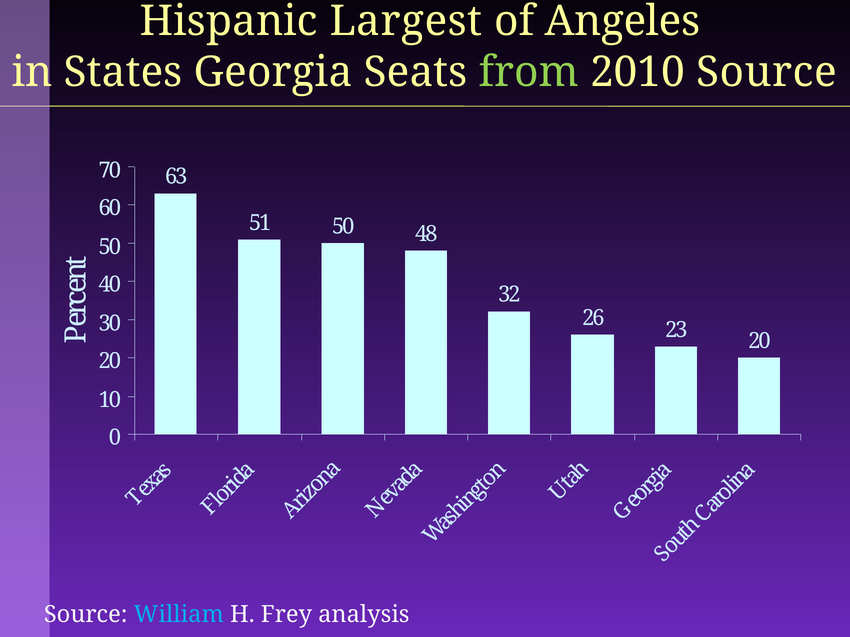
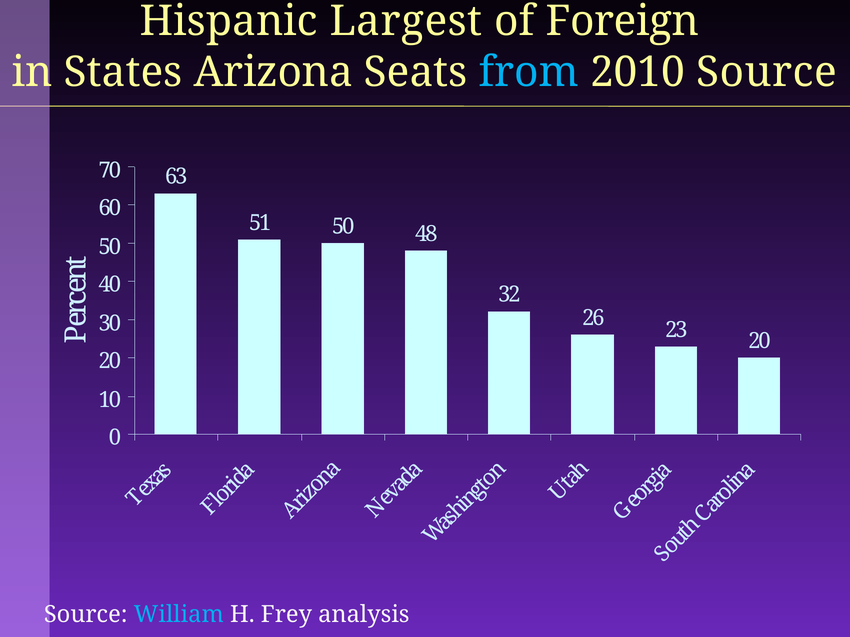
Angeles: Angeles -> Foreign (622, 21)
Georgia: Georgia -> Arizona (273, 72)
from colour: light green -> light blue (529, 72)
